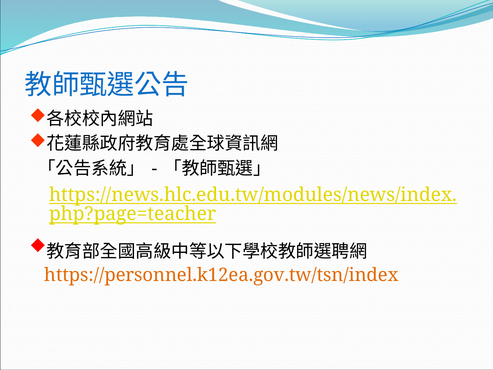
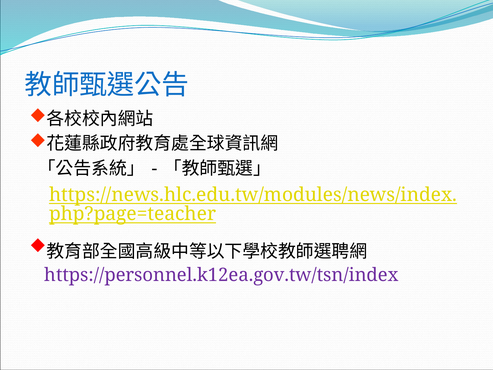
https://personnel.k12ea.gov.tw/tsn/index colour: orange -> purple (221, 275)
